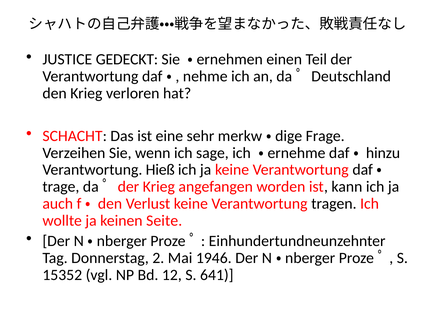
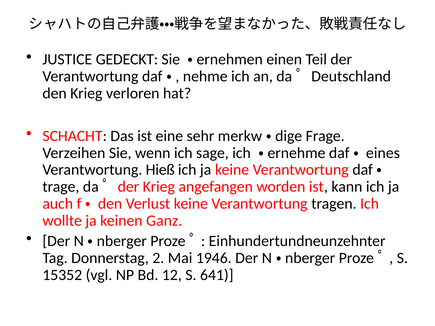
hinzu: hinzu -> eines (383, 153)
Seite: Seite -> Ganz (164, 221)
